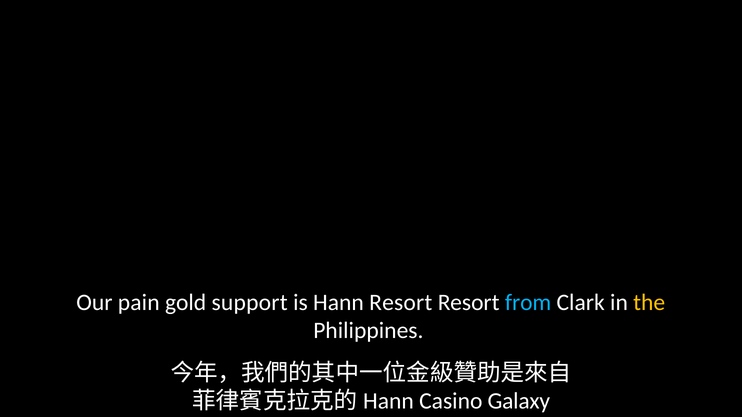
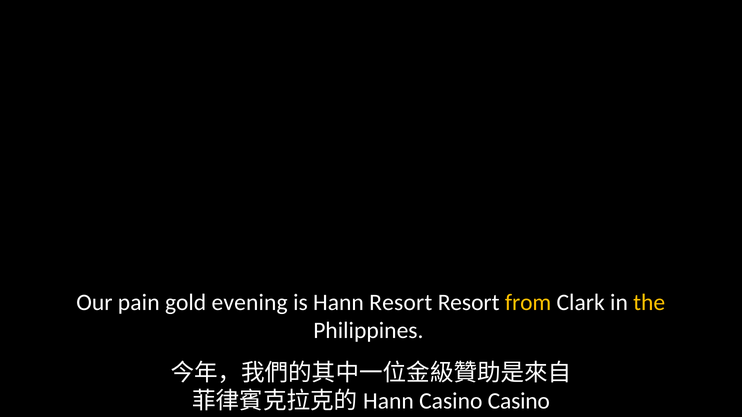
support: support -> evening (250, 303)
from colour: light blue -> yellow (528, 303)
Casino Galaxy: Galaxy -> Casino (519, 402)
